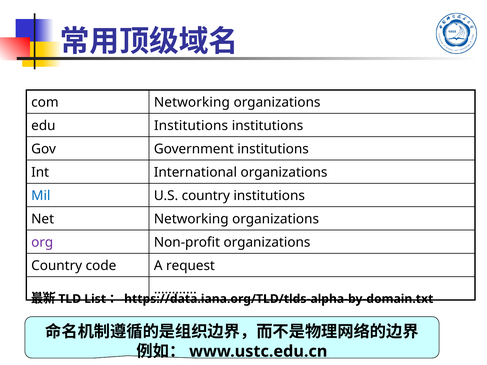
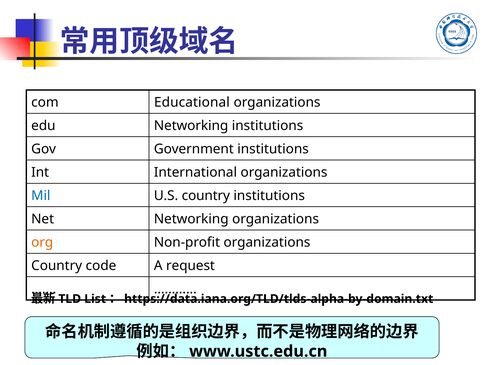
com Networking: Networking -> Educational (192, 102)
edu Institutions: Institutions -> Networking (191, 126)
org colour: purple -> orange (42, 243)
